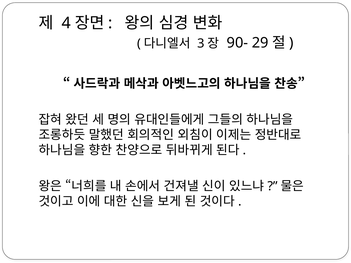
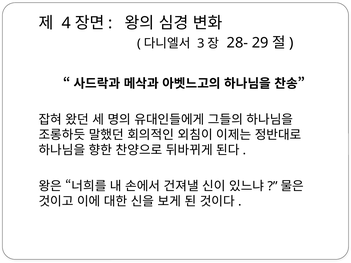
90-: 90- -> 28- (237, 43)
